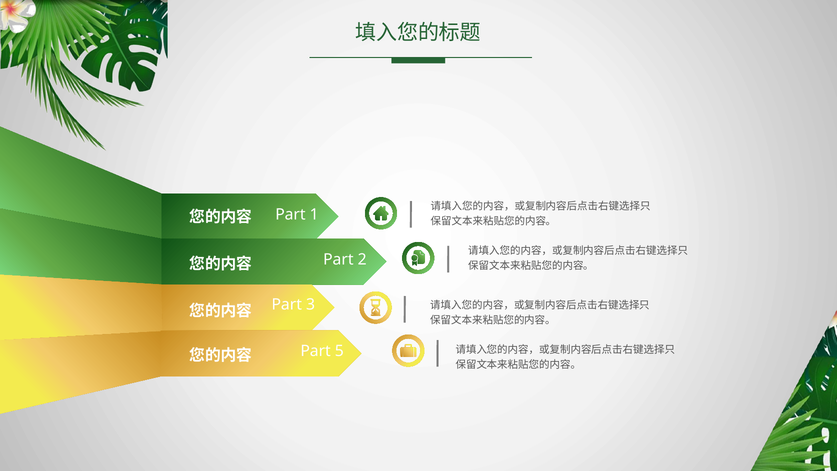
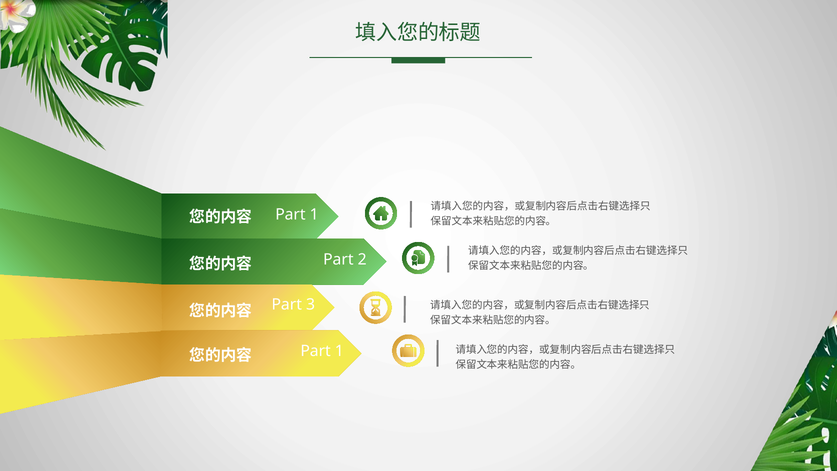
5: 5 -> 1 (339, 351)
